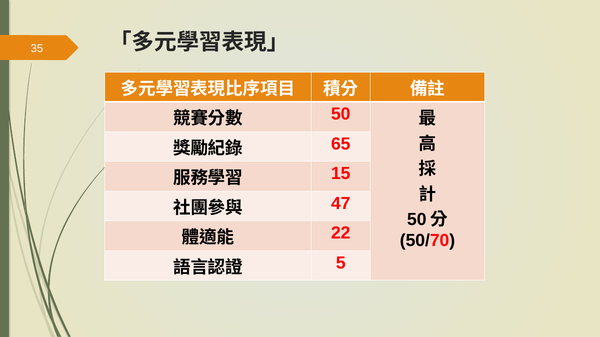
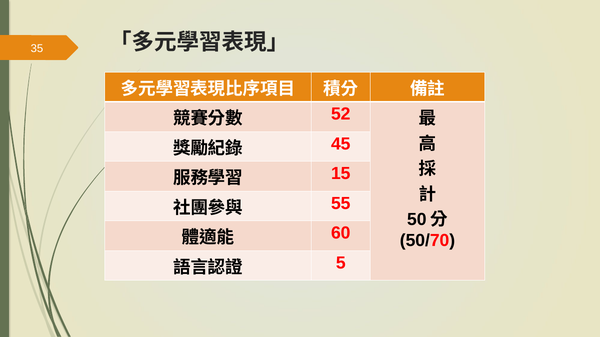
50: 50 -> 52 (341, 114)
65: 65 -> 45 (341, 144)
47: 47 -> 55 (341, 204)
22: 22 -> 60 (341, 233)
